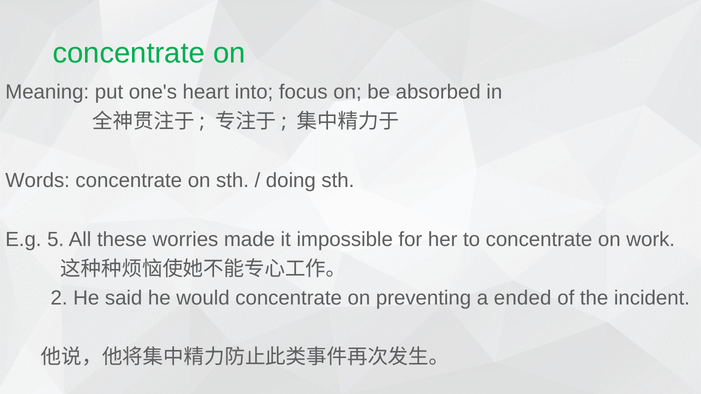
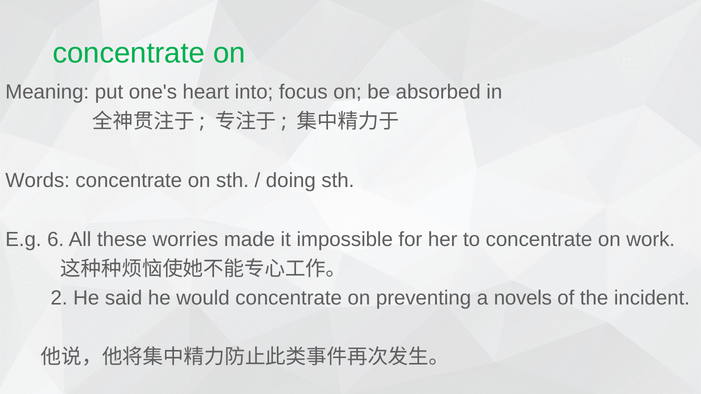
5: 5 -> 6 (56, 240)
ended: ended -> novels (523, 298)
